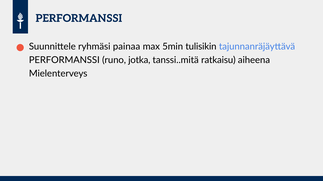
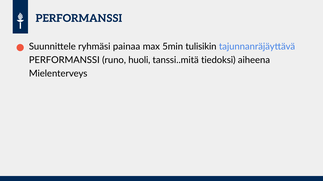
jotka: jotka -> huoli (139, 60)
ratkaisu: ratkaisu -> tiedoksi (218, 60)
